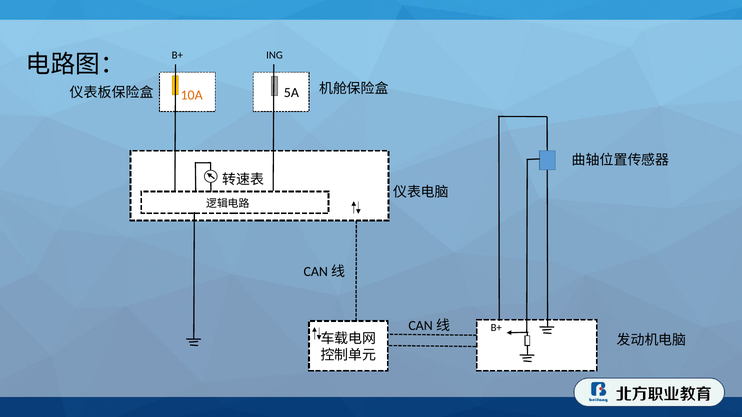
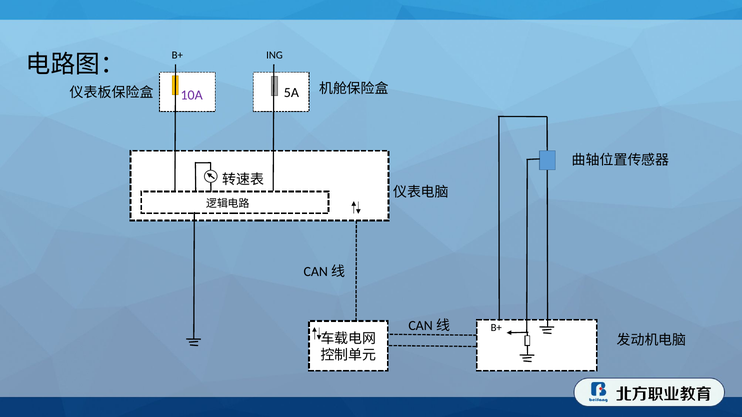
10A colour: orange -> purple (192, 95)
